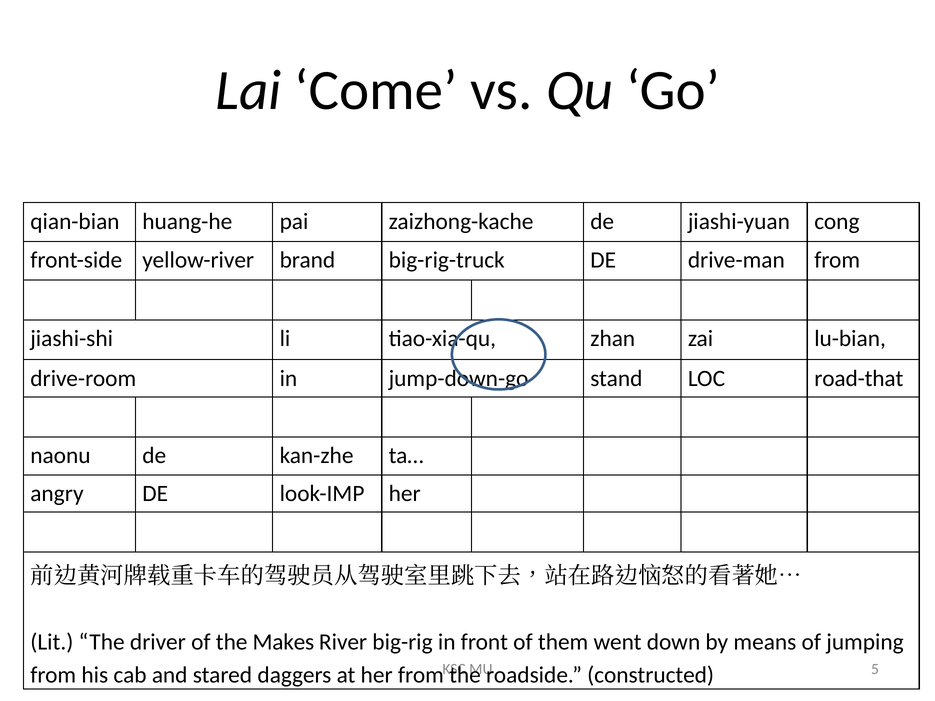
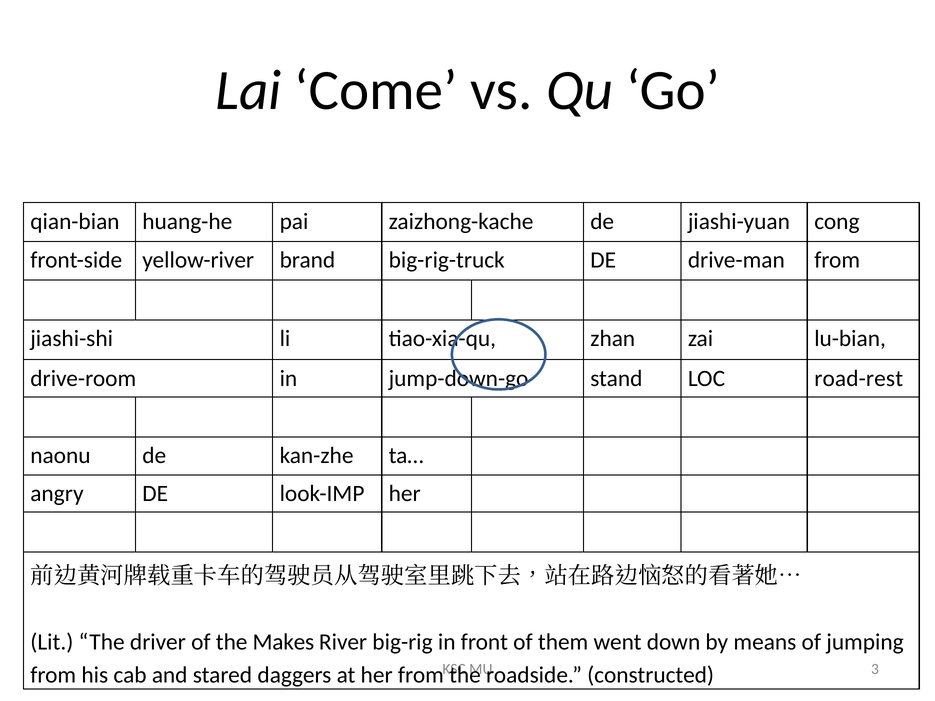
road-that: road-that -> road-rest (859, 379)
5: 5 -> 3 (875, 670)
